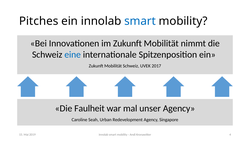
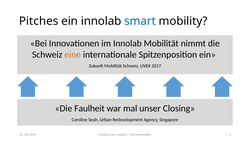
im Zukunft: Zukunft -> Innolab (127, 43)
eine colour: blue -> orange (73, 54)
unser Agency: Agency -> Closing (179, 108)
